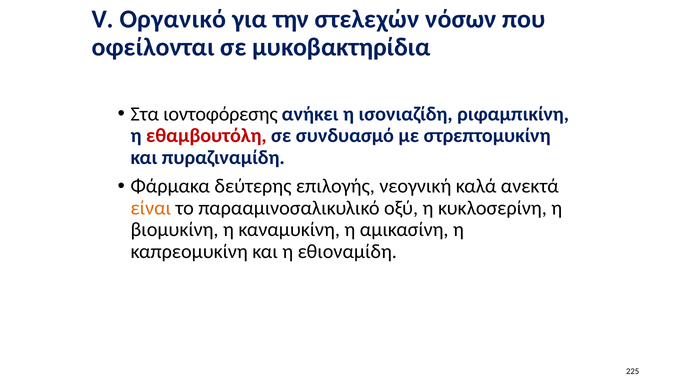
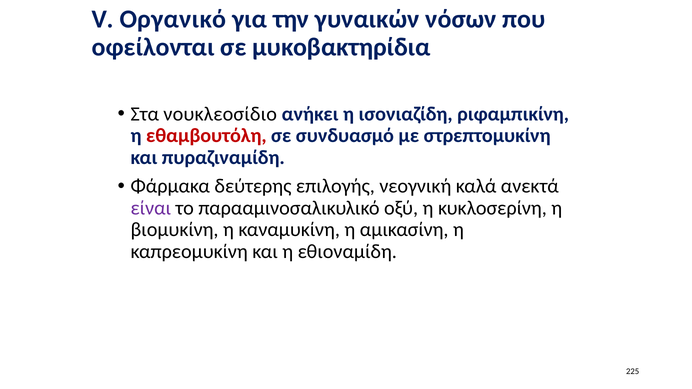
στελεχών: στελεχών -> γυναικών (367, 19)
ιοντοφόρεσης: ιοντοφόρεσης -> νουκλεοσίδιο (220, 114)
είναι colour: orange -> purple (151, 208)
